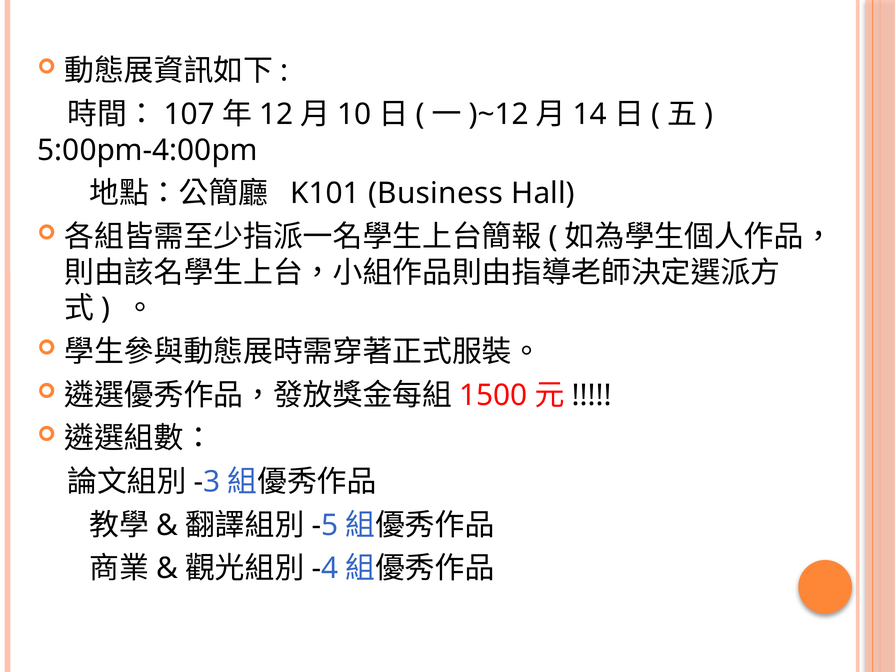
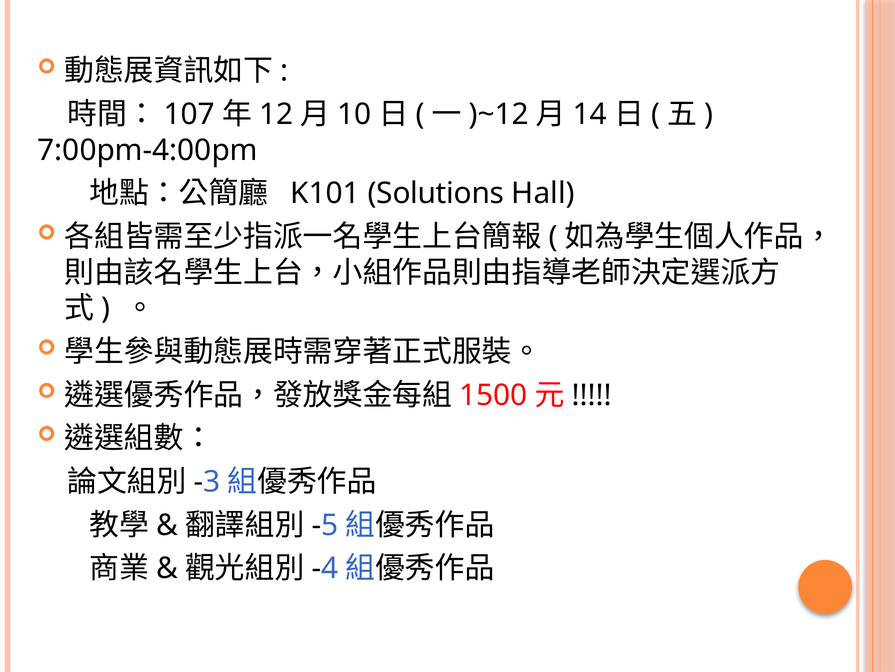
5:00pm-4:00pm: 5:00pm-4:00pm -> 7:00pm-4:00pm (148, 150)
Business: Business -> Solutions (436, 193)
